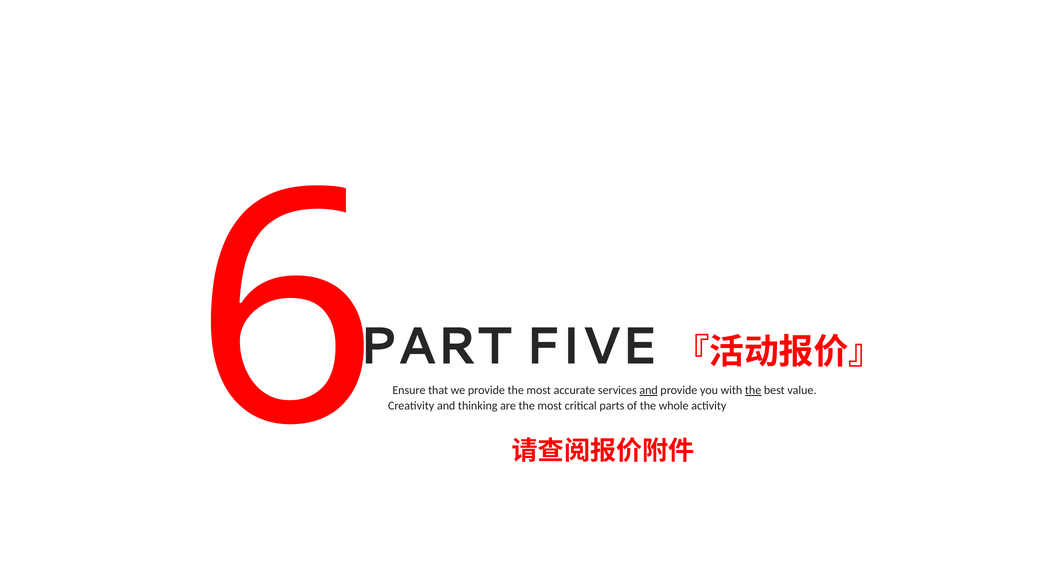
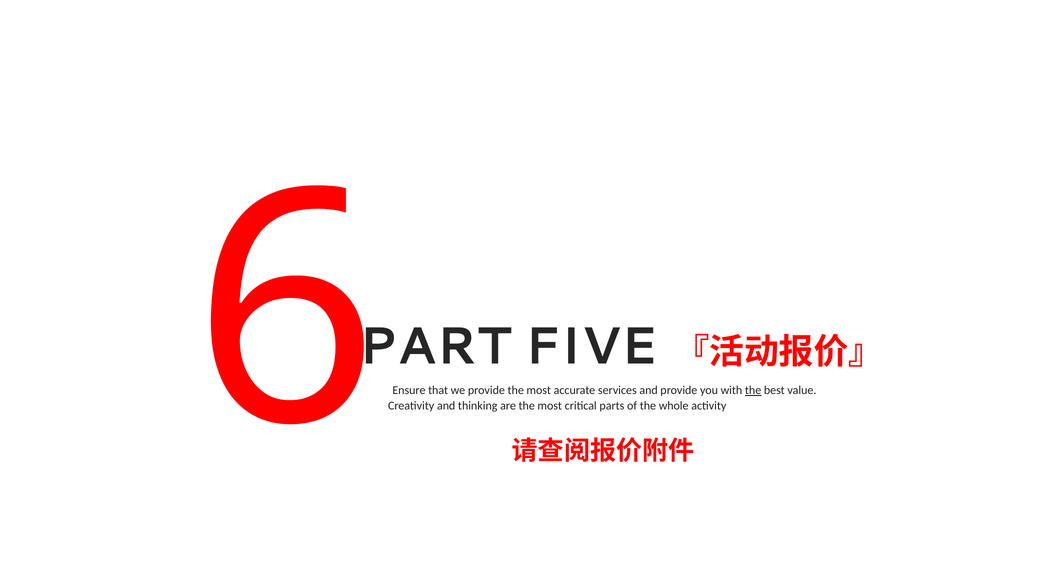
and underline: present -> none (649, 390)
